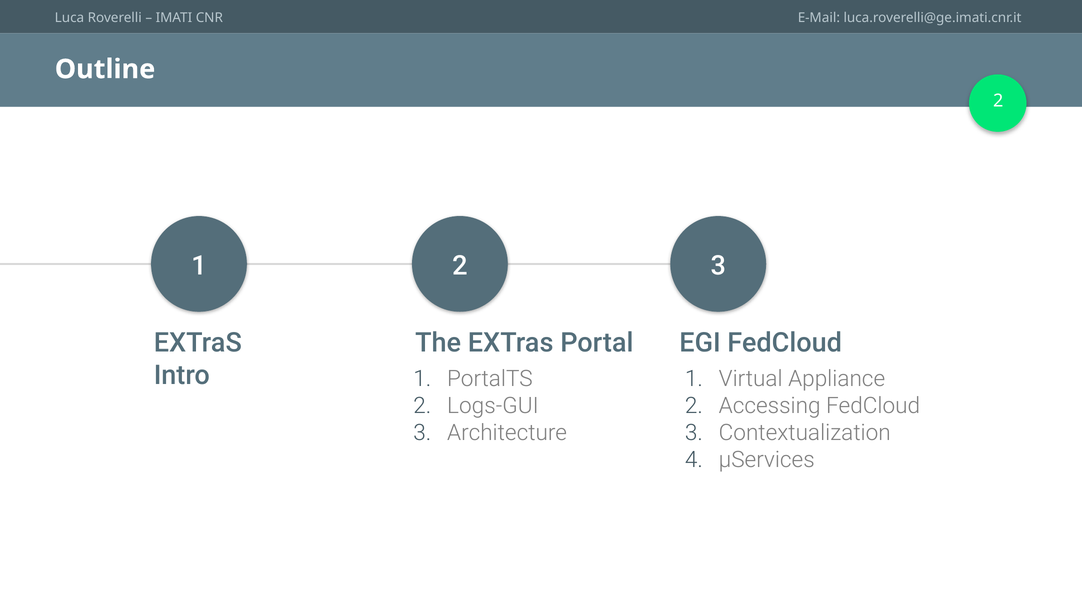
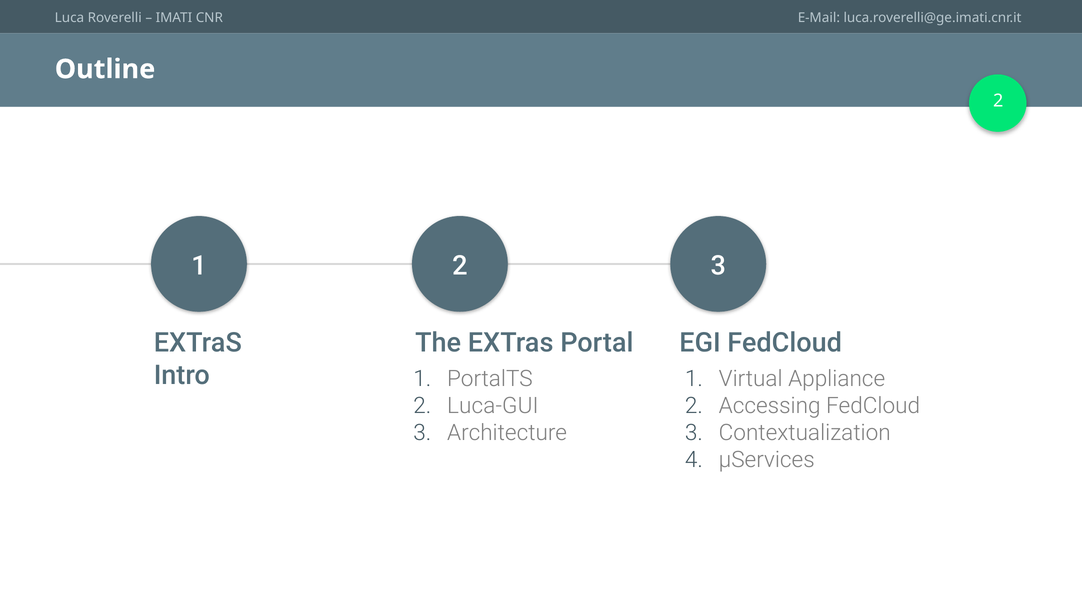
Logs-GUI: Logs-GUI -> Luca-GUI (493, 406)
